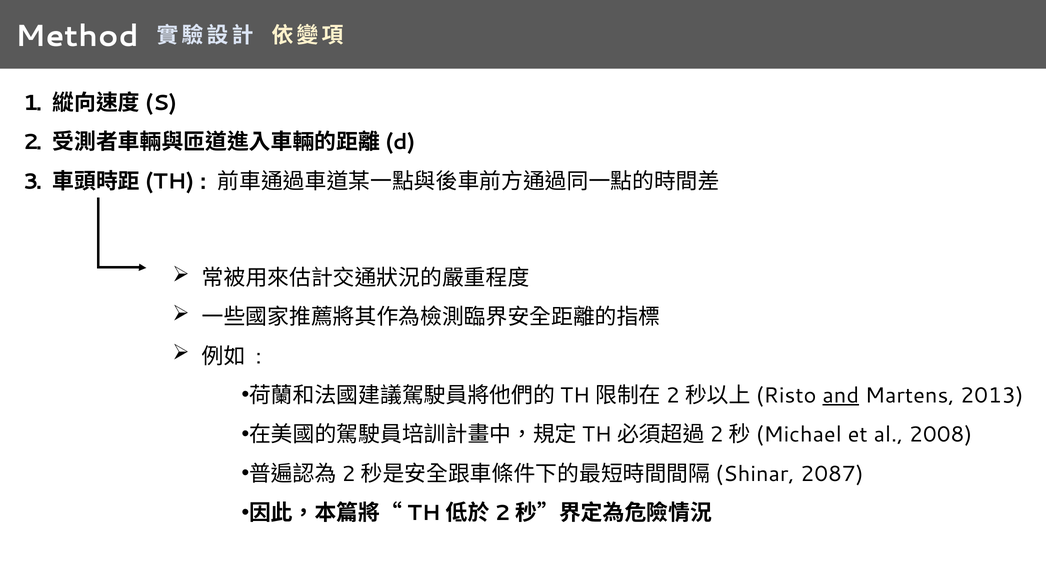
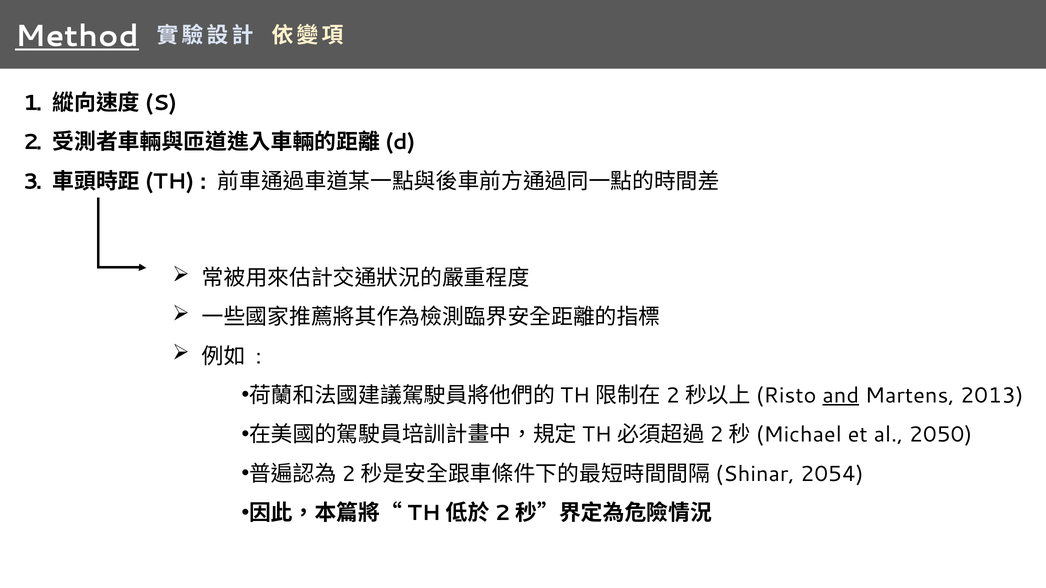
Method underline: none -> present (77, 36)
2008: 2008 -> 2050 (941, 435)
2087: 2087 -> 2054 (832, 474)
